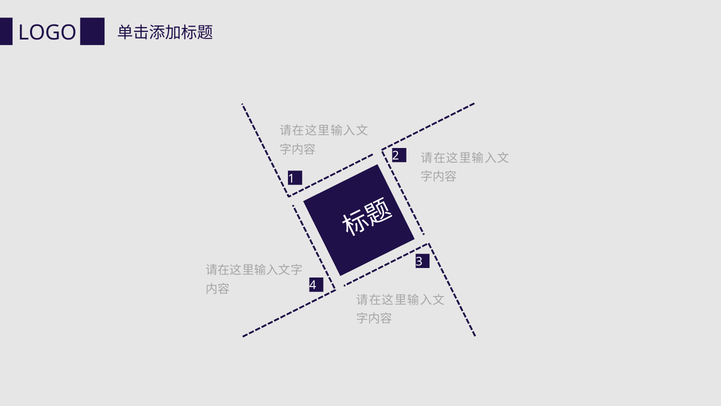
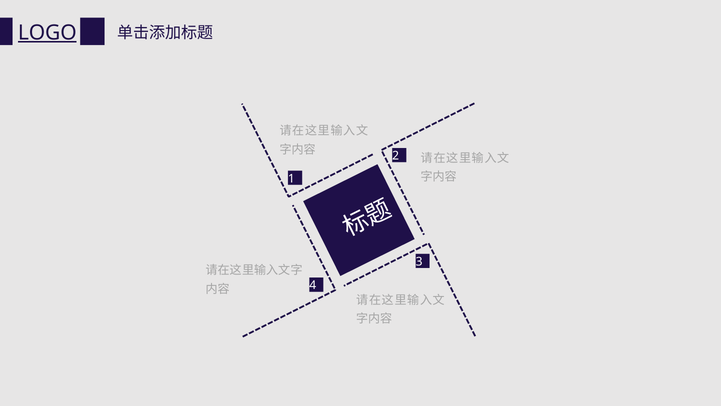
LOGO underline: none -> present (47, 33)
